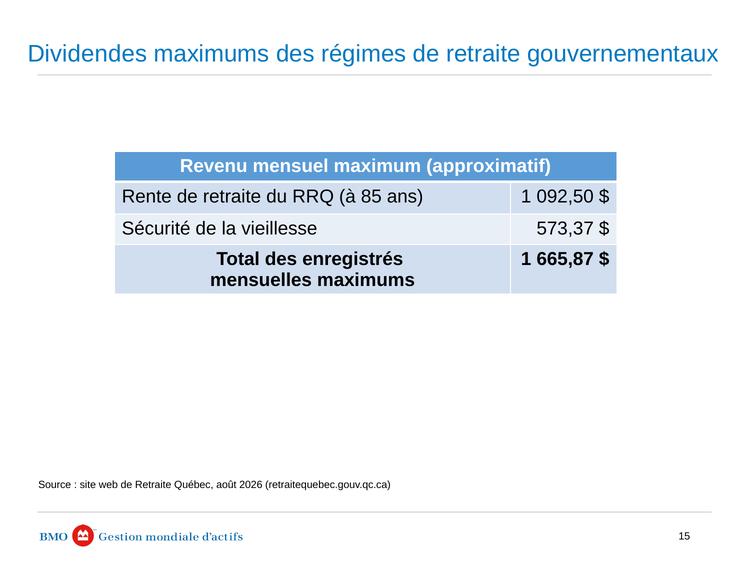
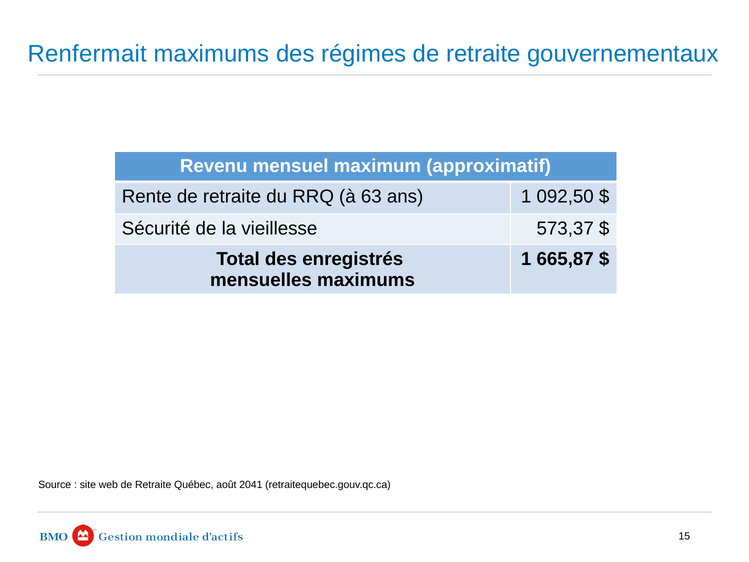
Dividendes: Dividendes -> Renfermait (87, 54)
85: 85 -> 63 (371, 196)
2026: 2026 -> 2041 (251, 485)
